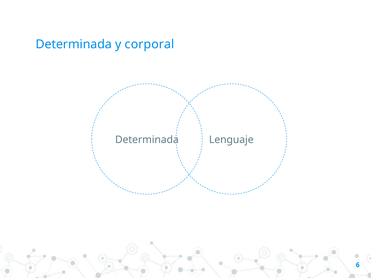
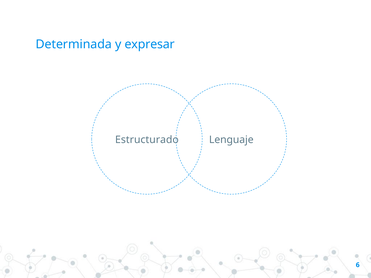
corporal: corporal -> expresar (150, 44)
Determinada: Determinada -> Estructurado (147, 140)
